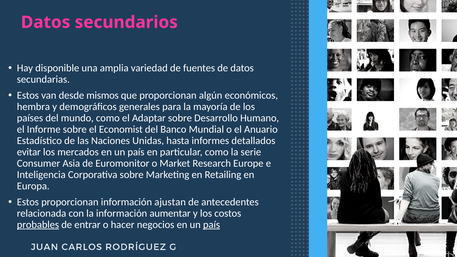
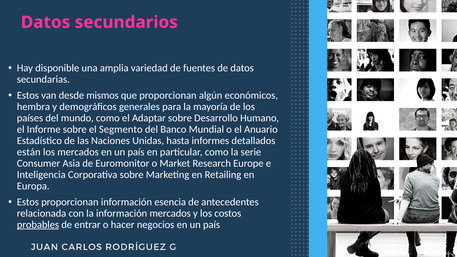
Economist: Economist -> Segmento (121, 129)
evitar: evitar -> están (29, 152)
ajustan: ajustan -> esencia (170, 202)
información aumentar: aumentar -> mercados (170, 213)
país underline: present -> none (212, 225)
